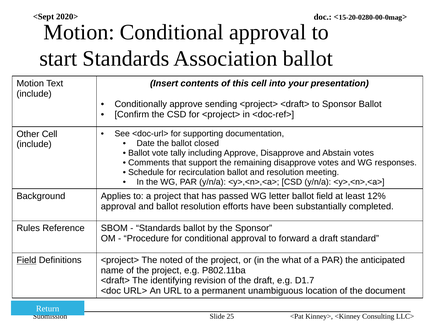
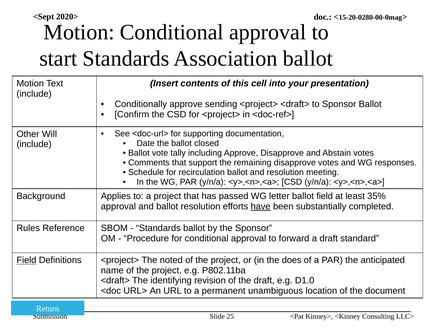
Other Cell: Cell -> Will (50, 134)
12%: 12% -> 35% (376, 196)
have underline: none -> present (261, 206)
what: what -> does (292, 260)
D1.7: D1.7 -> D1.0 (305, 281)
